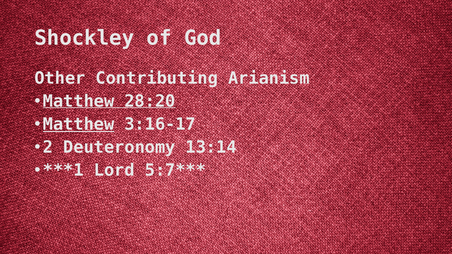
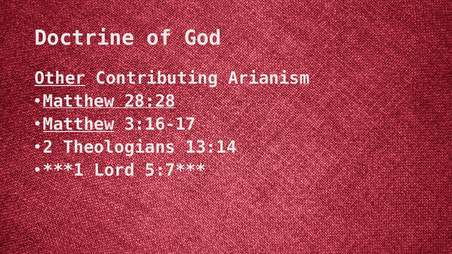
Shockley: Shockley -> Doctrine (84, 38)
Other underline: none -> present (60, 78)
28:20: 28:20 -> 28:28 (150, 101)
Deuteronomy: Deuteronomy -> Theologians (119, 147)
